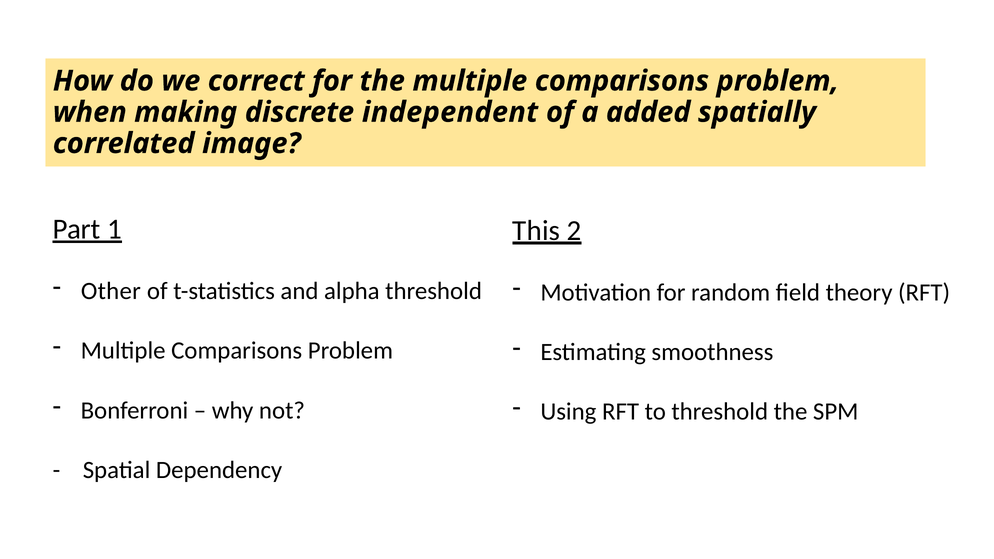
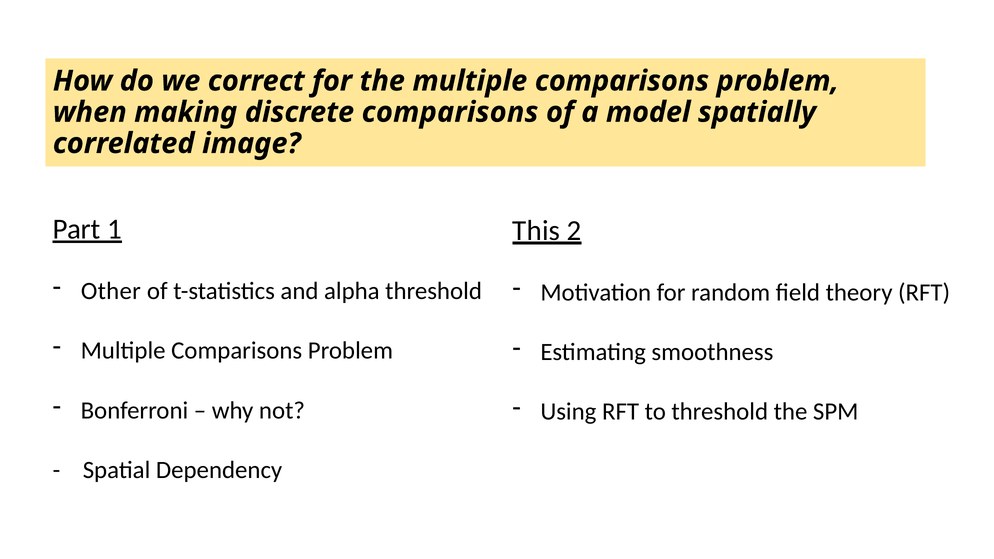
discrete independent: independent -> comparisons (450, 112)
added: added -> model (648, 112)
